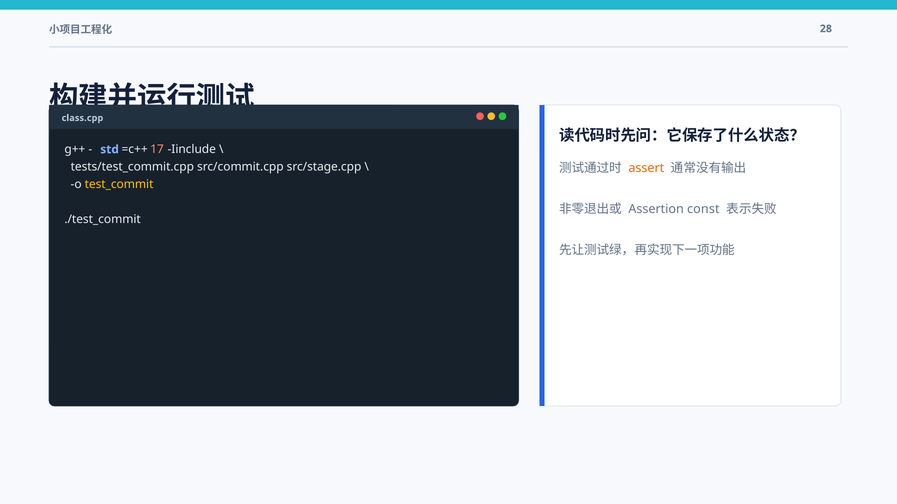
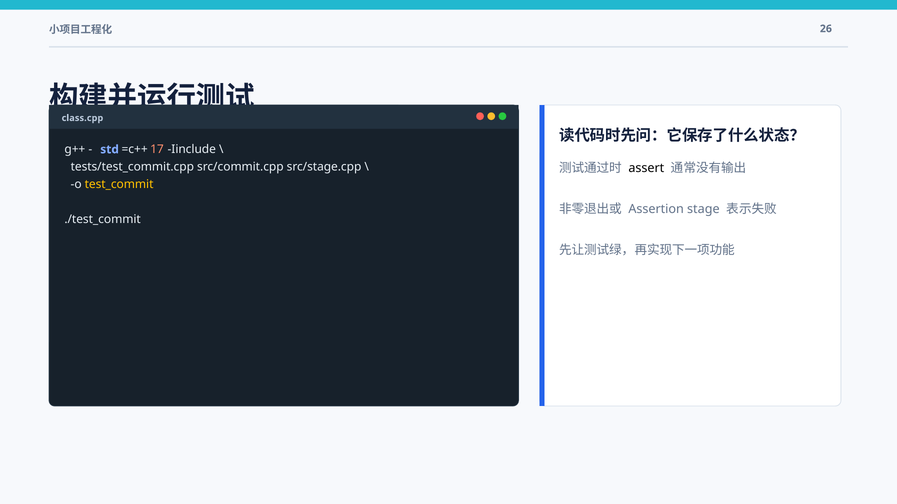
28: 28 -> 26 (826, 29)
assert colour: orange -> black (646, 168)
const: const -> stage (703, 209)
